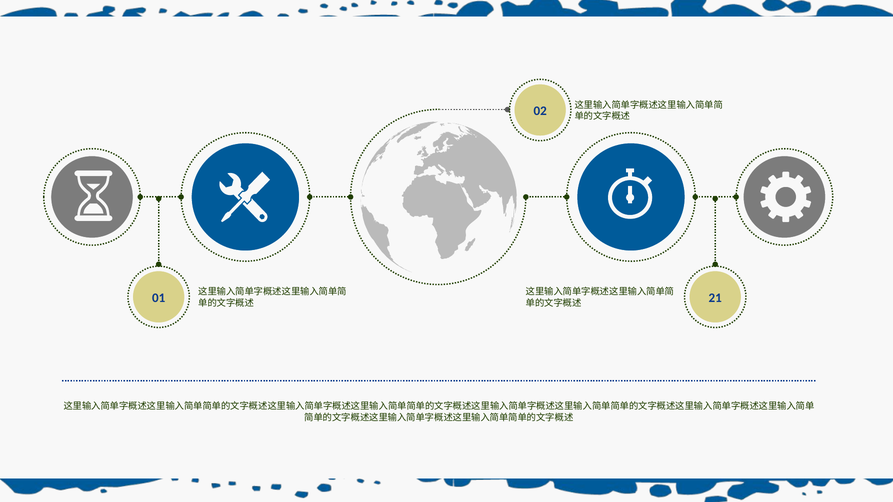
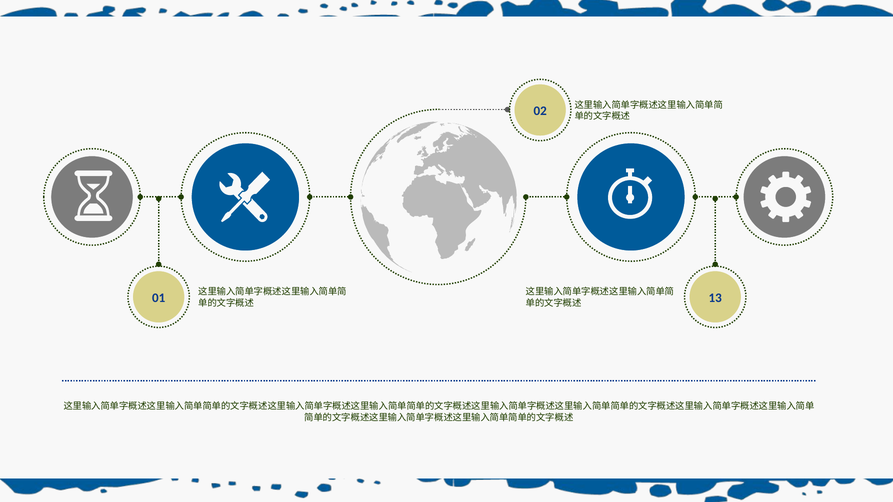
21: 21 -> 13 (715, 298)
